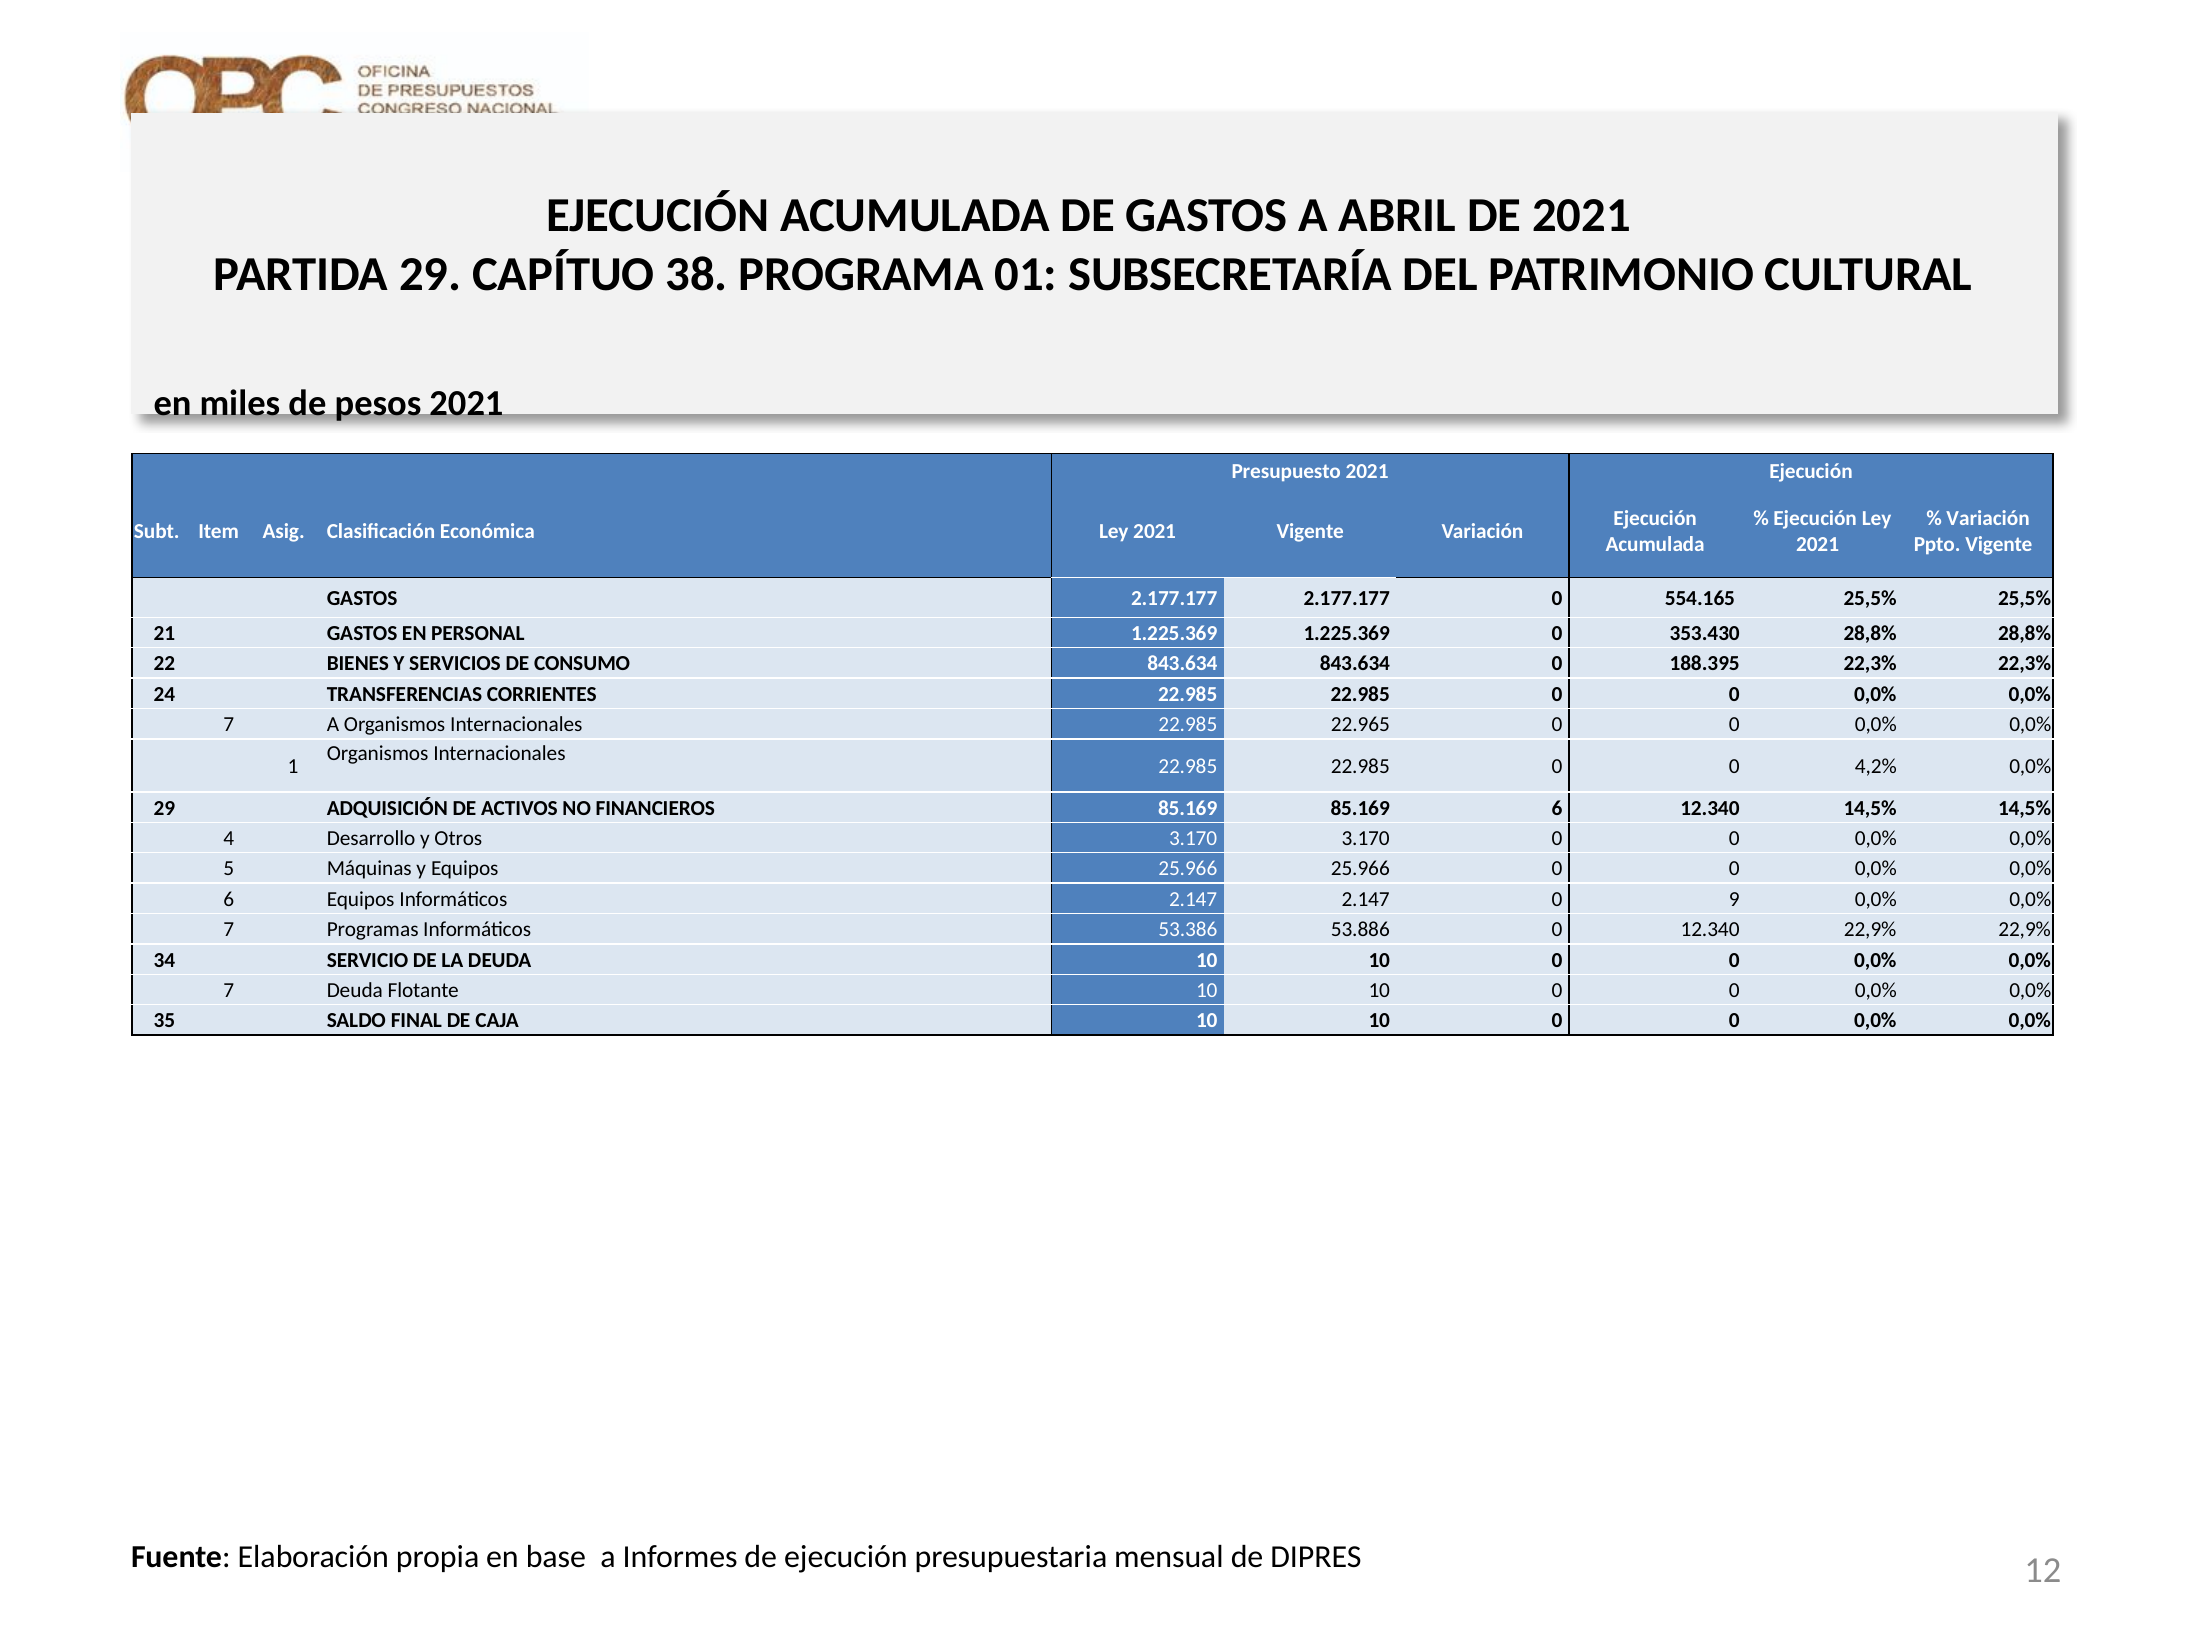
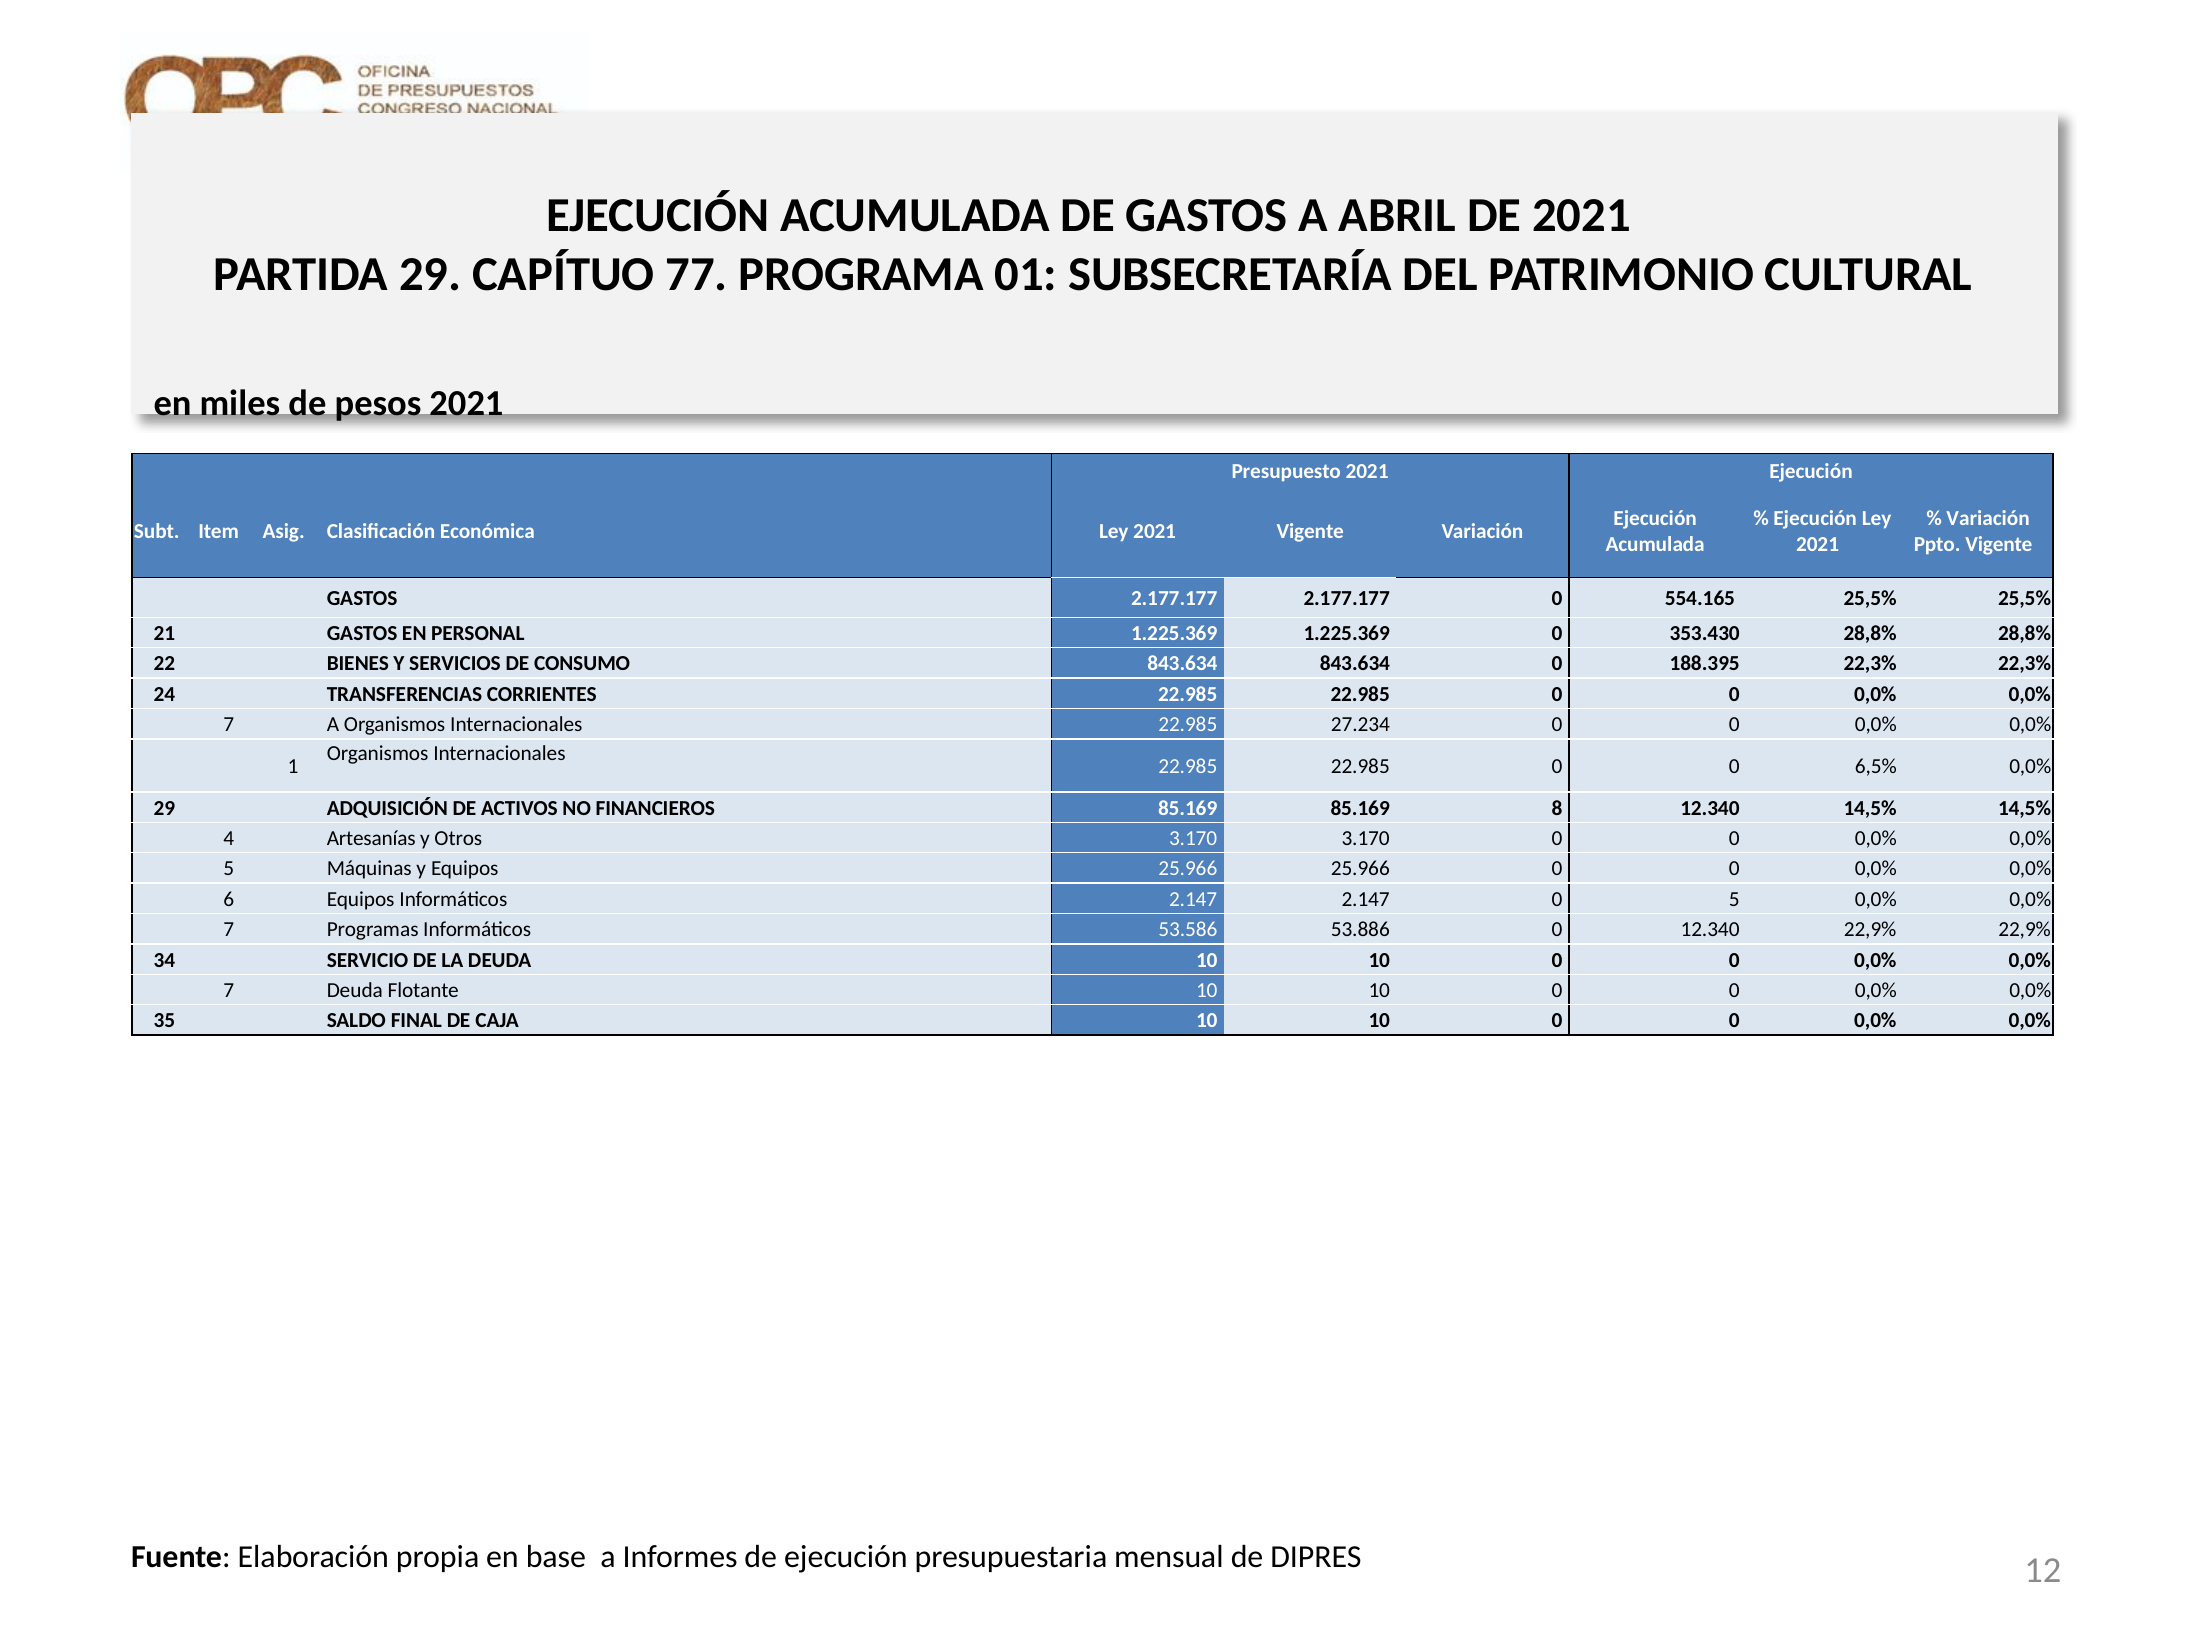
38: 38 -> 77 (697, 274)
22.965: 22.965 -> 27.234 (1360, 725)
4,2%: 4,2% -> 6,5% (1876, 766)
85.169 6: 6 -> 8 (1557, 808)
Desarrollo: Desarrollo -> Artesanías (371, 838)
0 9: 9 -> 5 (1734, 899)
53.386: 53.386 -> 53.586 (1188, 930)
